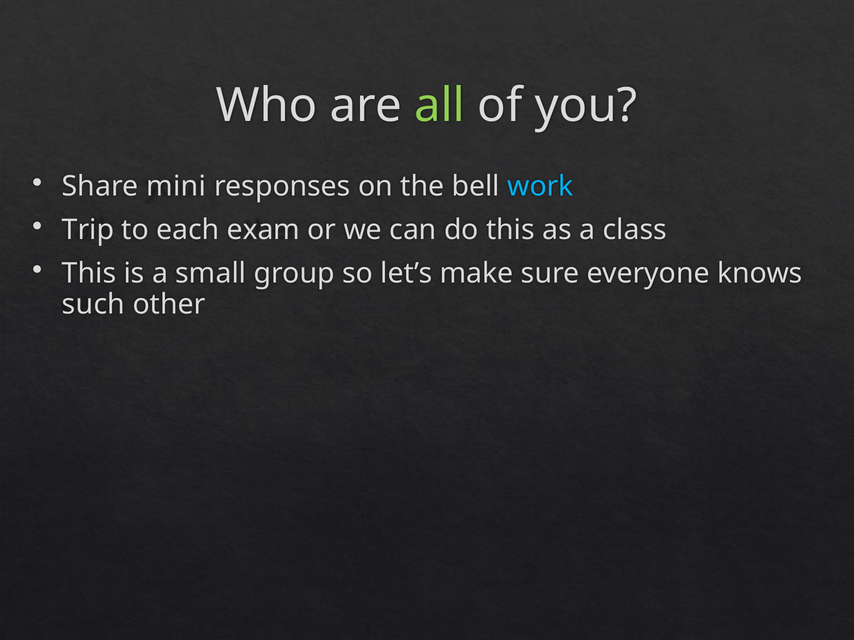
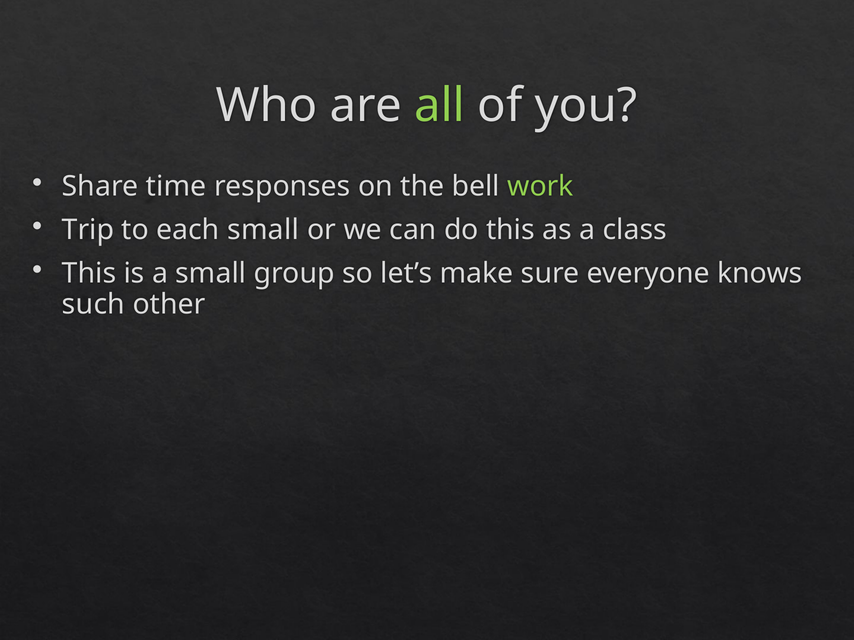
mini: mini -> time (176, 187)
work colour: light blue -> light green (540, 187)
each exam: exam -> small (263, 230)
